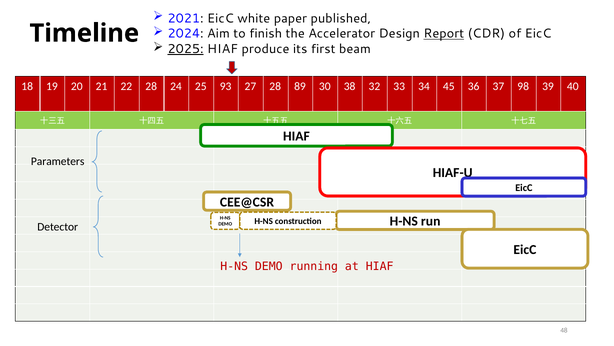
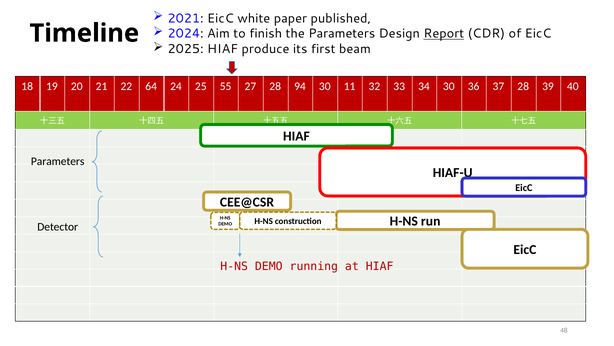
the Accelerator: Accelerator -> Parameters (342, 34)
2025 underline: present -> none (186, 49)
22 28: 28 -> 64 (151, 87)
93: 93 -> 55 (226, 87)
89: 89 -> 94 (300, 87)
38: 38 -> 11 (350, 87)
34 45: 45 -> 30 (449, 87)
37 98: 98 -> 28 (523, 87)
